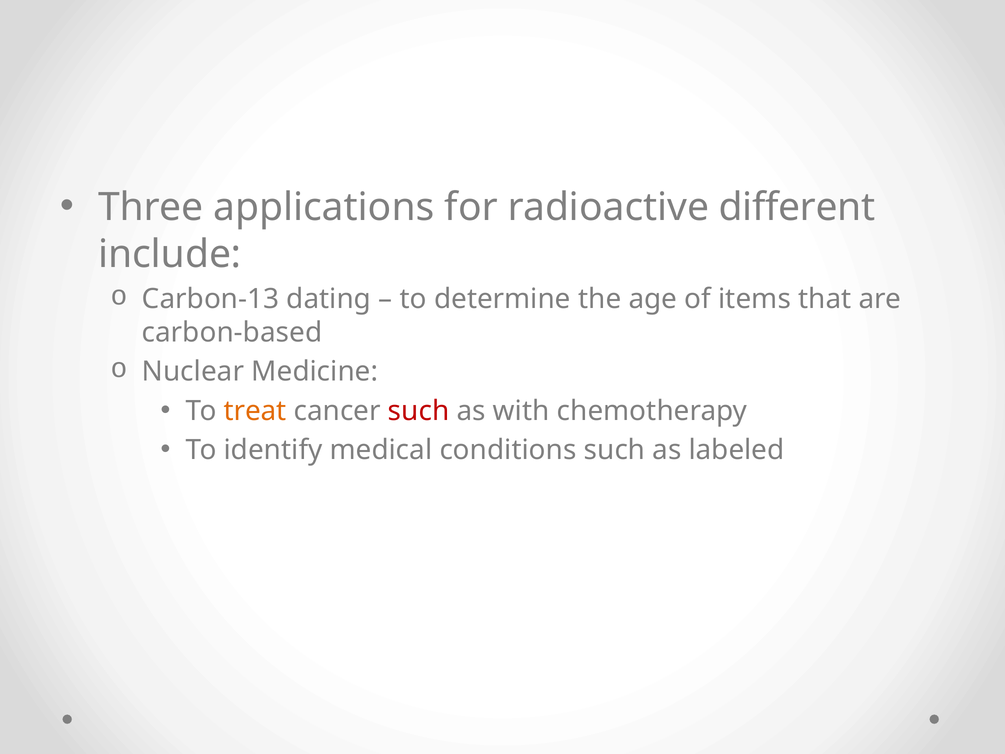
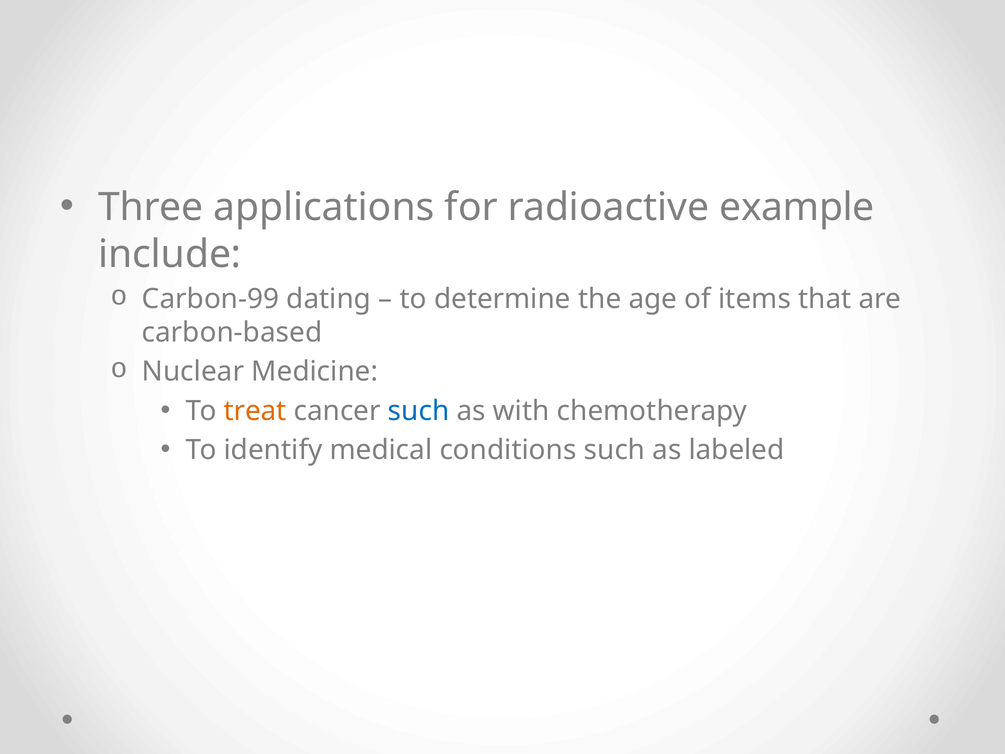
different: different -> example (797, 207)
Carbon-13: Carbon-13 -> Carbon-99 (211, 299)
such colour: red -> blue (419, 411)
